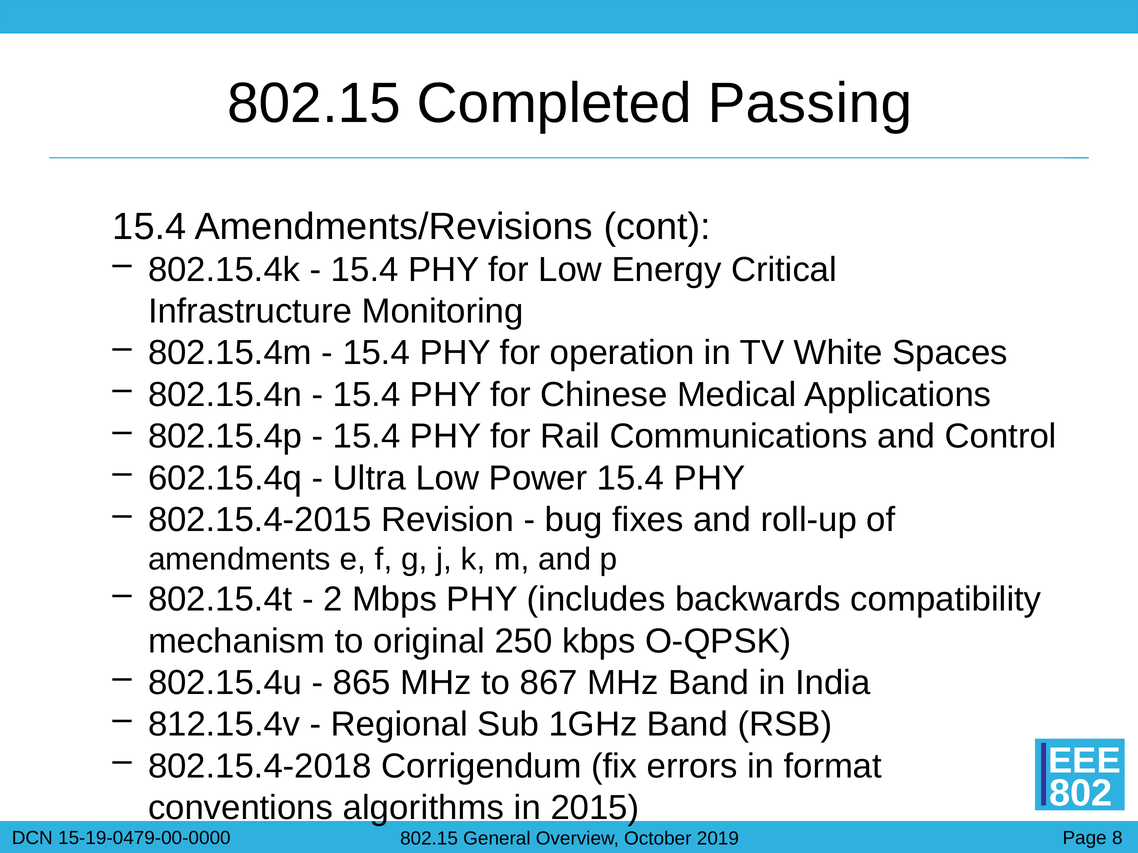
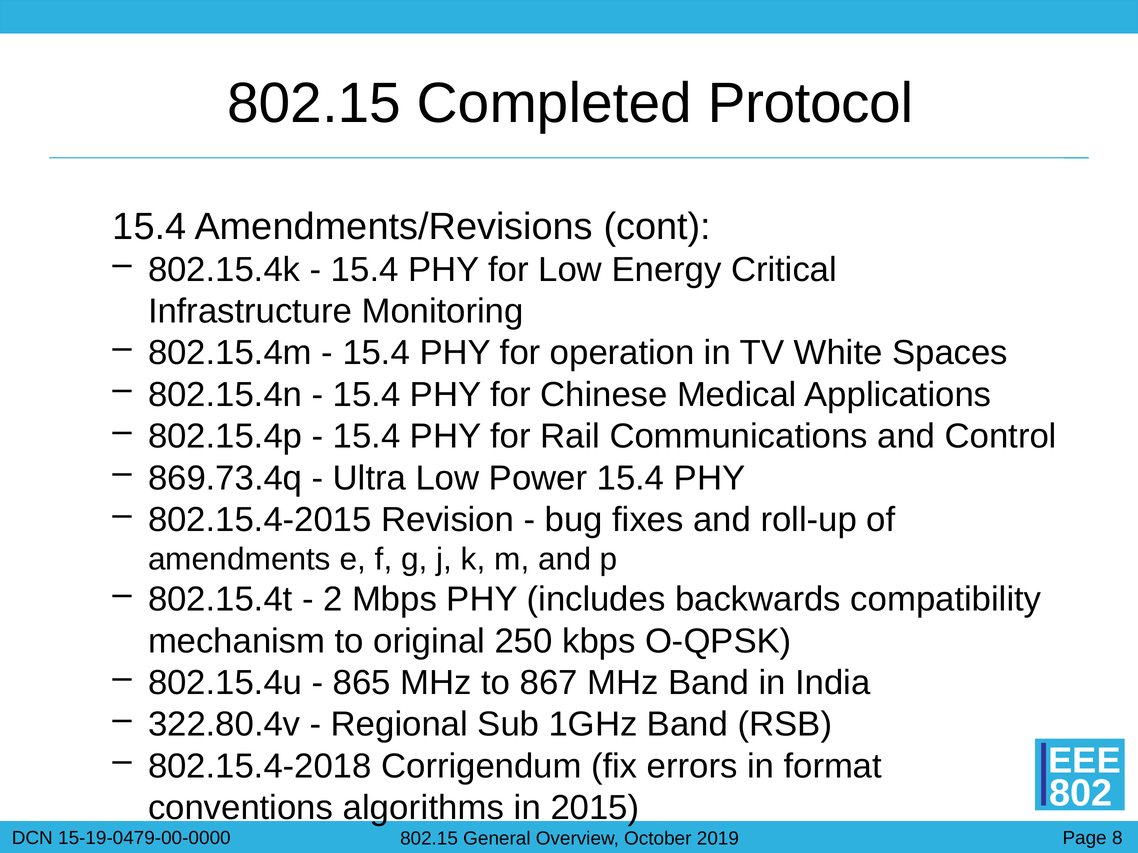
Passing: Passing -> Protocol (810, 104)
602.15.4q: 602.15.4q -> 869.73.4q (225, 478)
812.15.4v: 812.15.4v -> 322.80.4v (224, 725)
